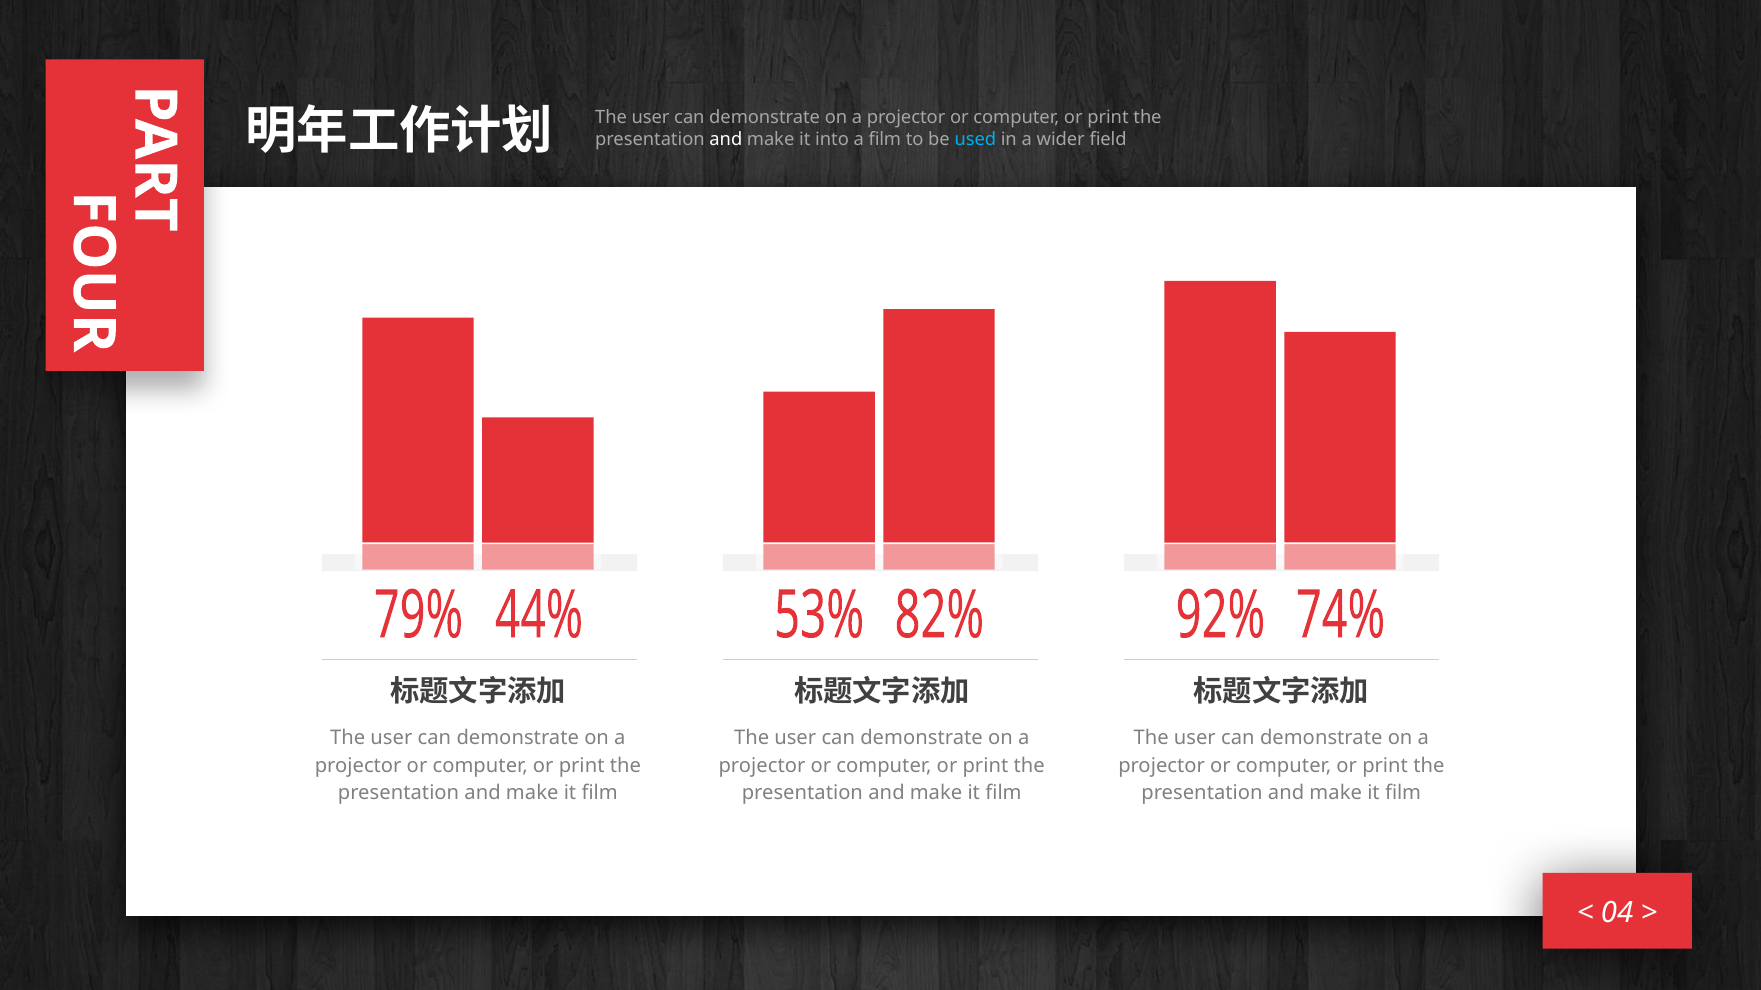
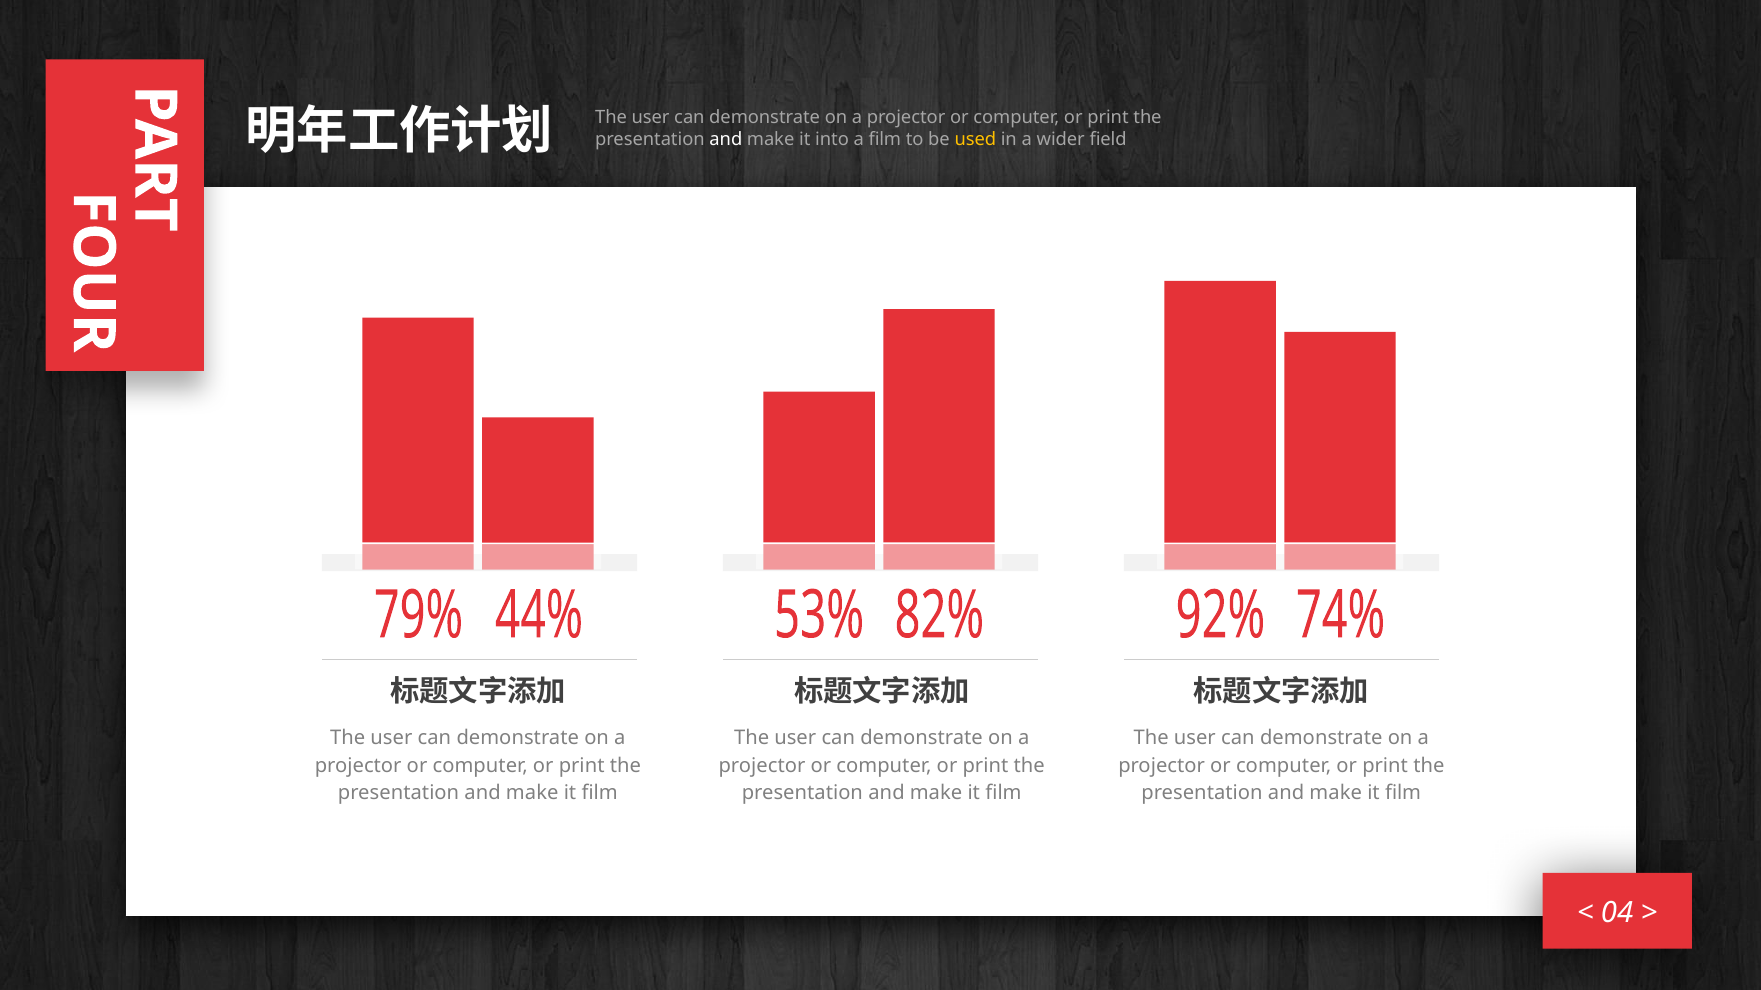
used colour: light blue -> yellow (975, 140)
